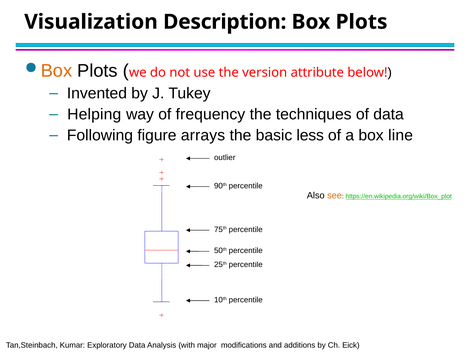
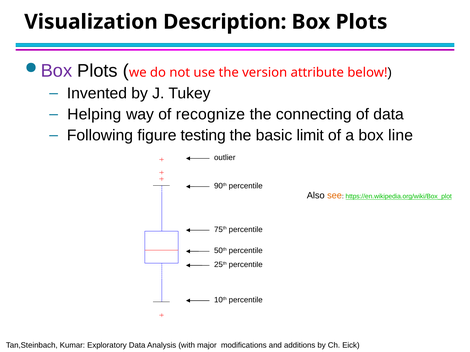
Box colour: orange -> purple (56, 71)
frequency: frequency -> recognize (210, 114)
techniques: techniques -> connecting (314, 114)
arrays: arrays -> testing (203, 136)
less: less -> limit (310, 136)
